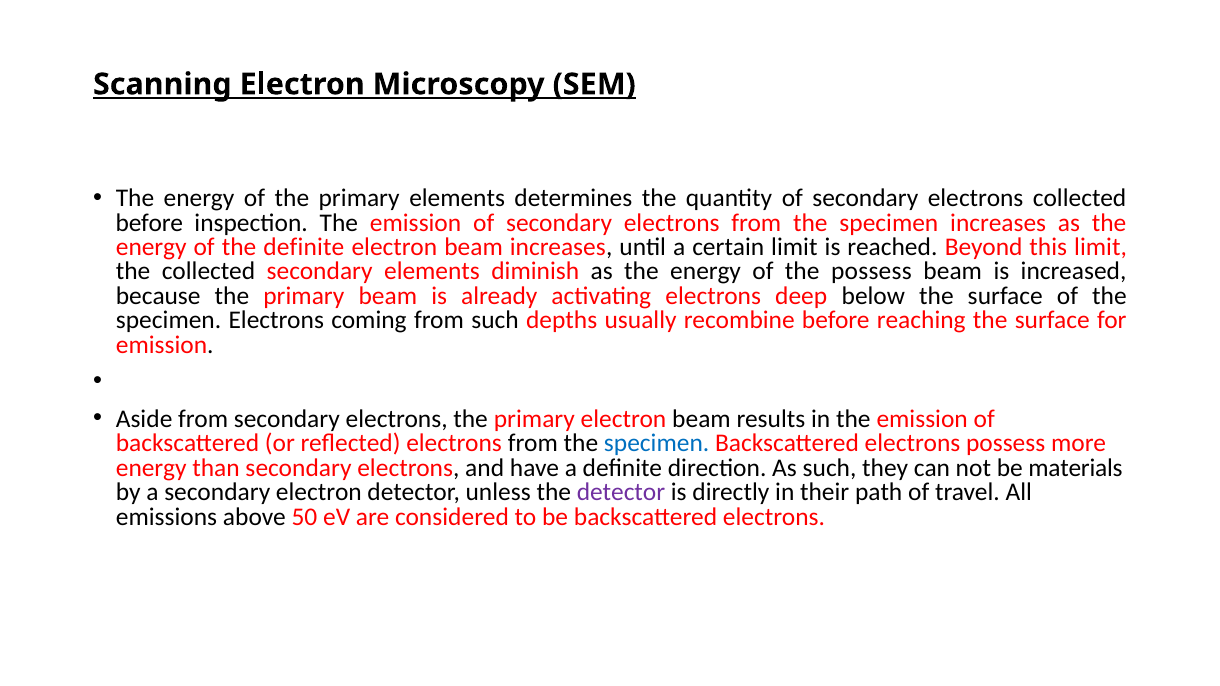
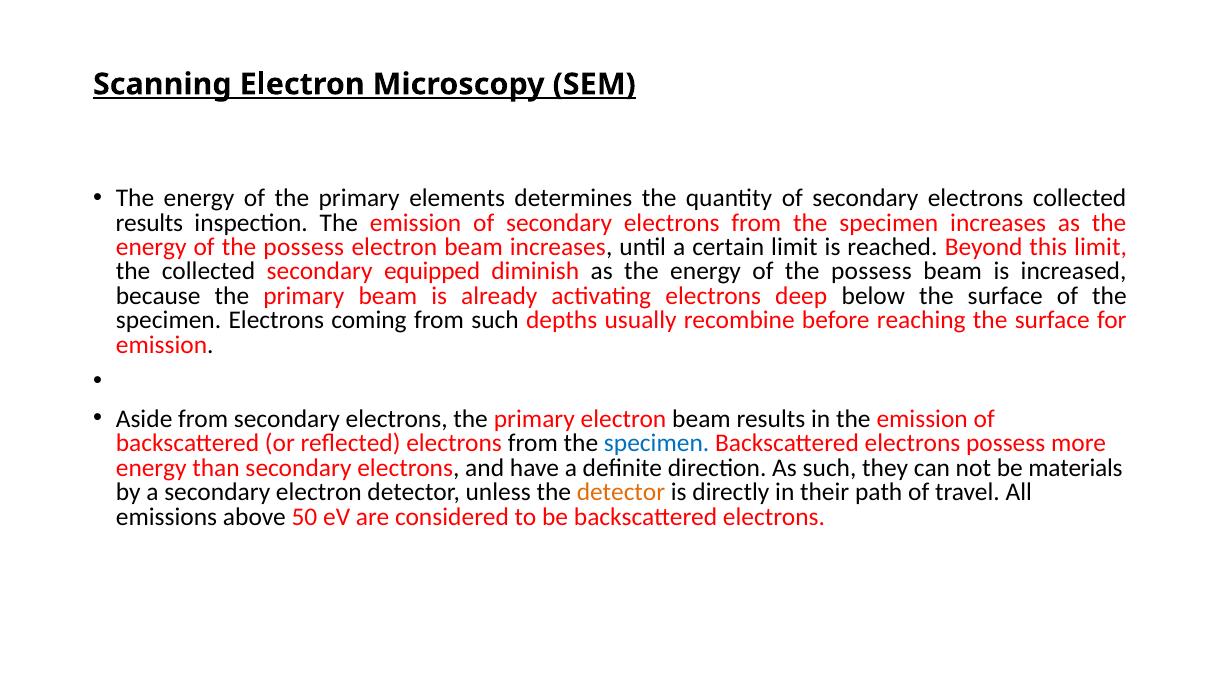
before: before -> results (149, 223)
definite: definite -> possess (304, 247)
secondary elements: elements -> equipped (432, 272)
detector colour: purple -> orange (621, 492)
